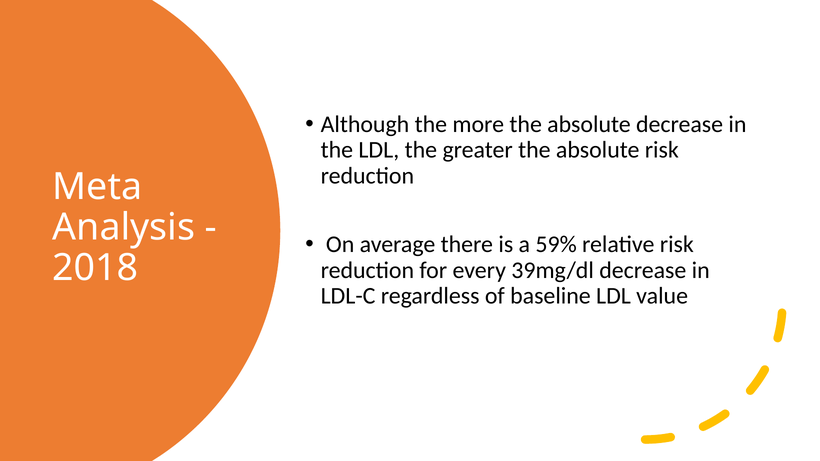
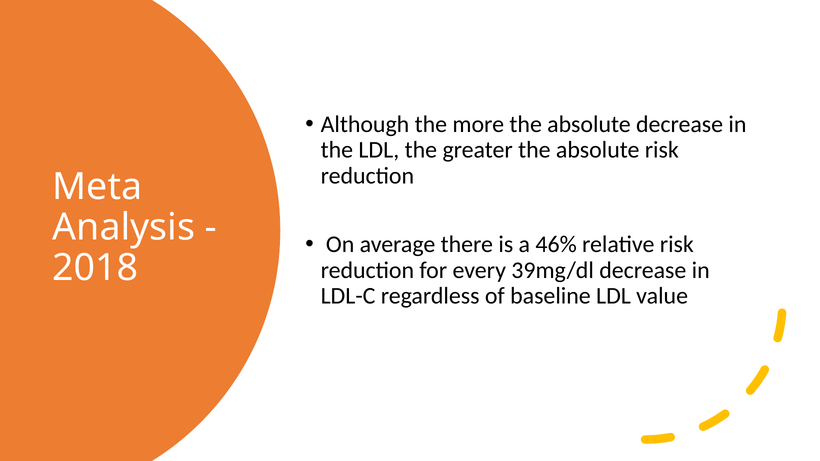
59%: 59% -> 46% (556, 245)
